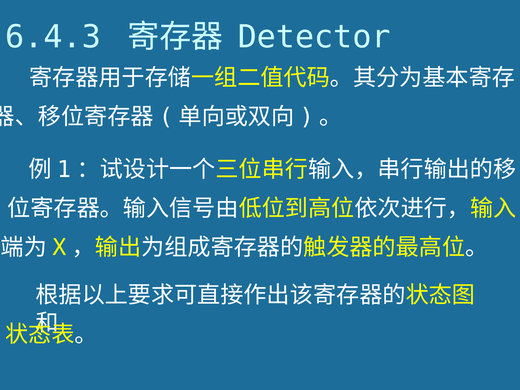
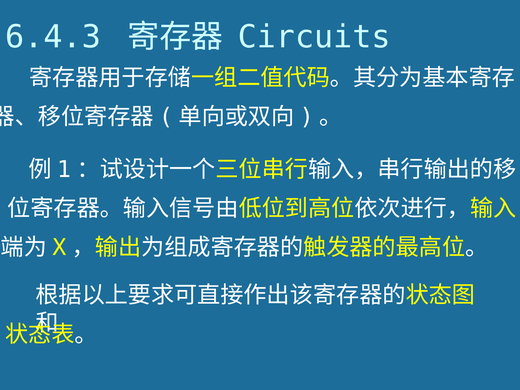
Detector: Detector -> Circuits (314, 37)
